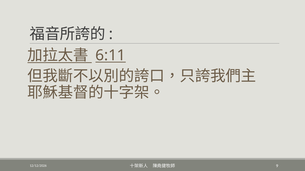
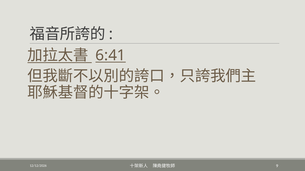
6:11: 6:11 -> 6:41 (111, 55)
